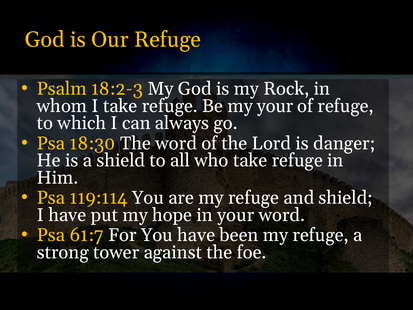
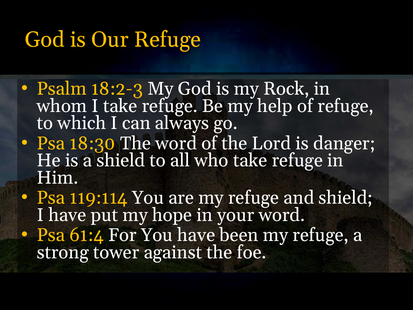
my your: your -> help (275, 106)
61:7: 61:7 -> 61:4 (87, 235)
